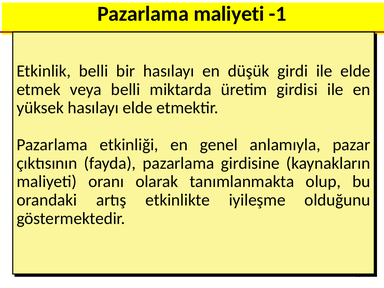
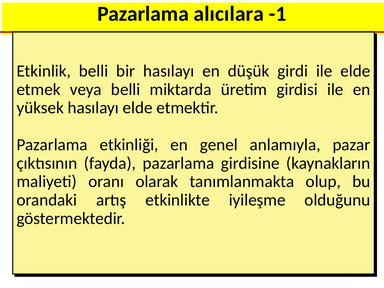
Pazarlama maliyeti: maliyeti -> alıcılara (229, 14)
